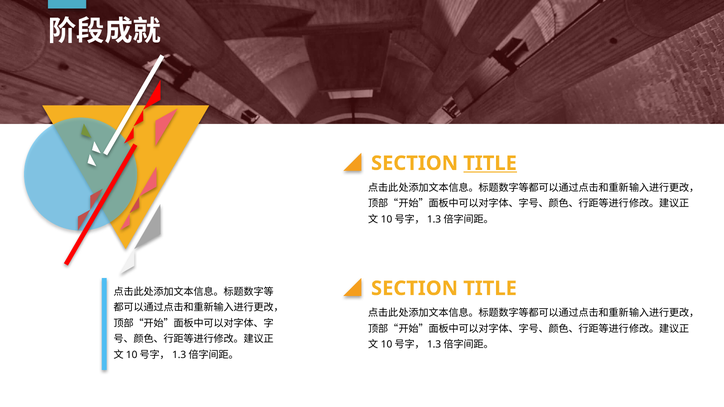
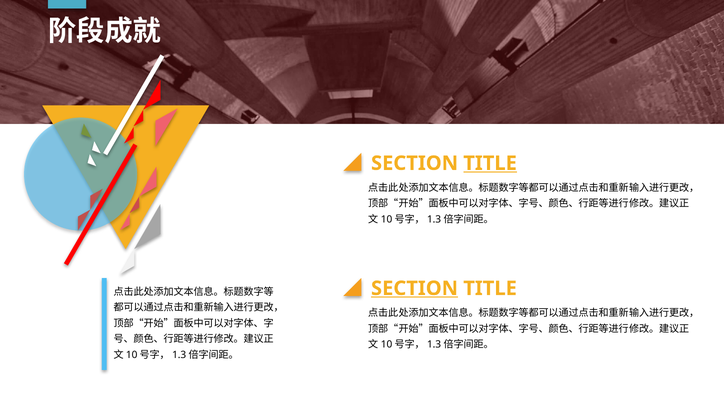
SECTION underline: none -> present (415, 289)
